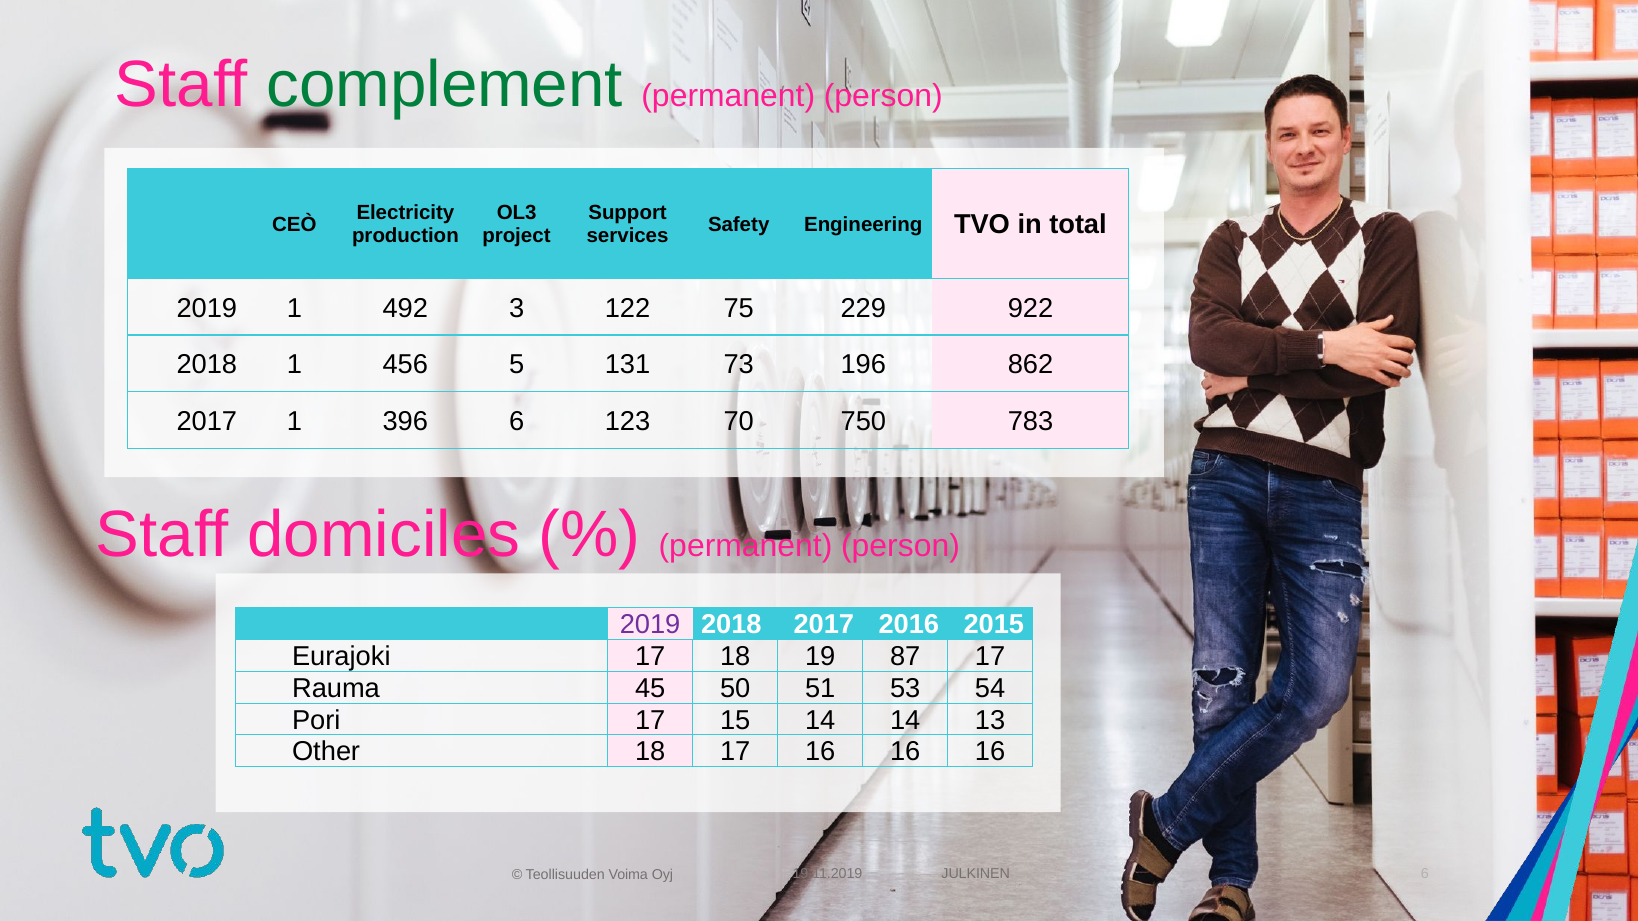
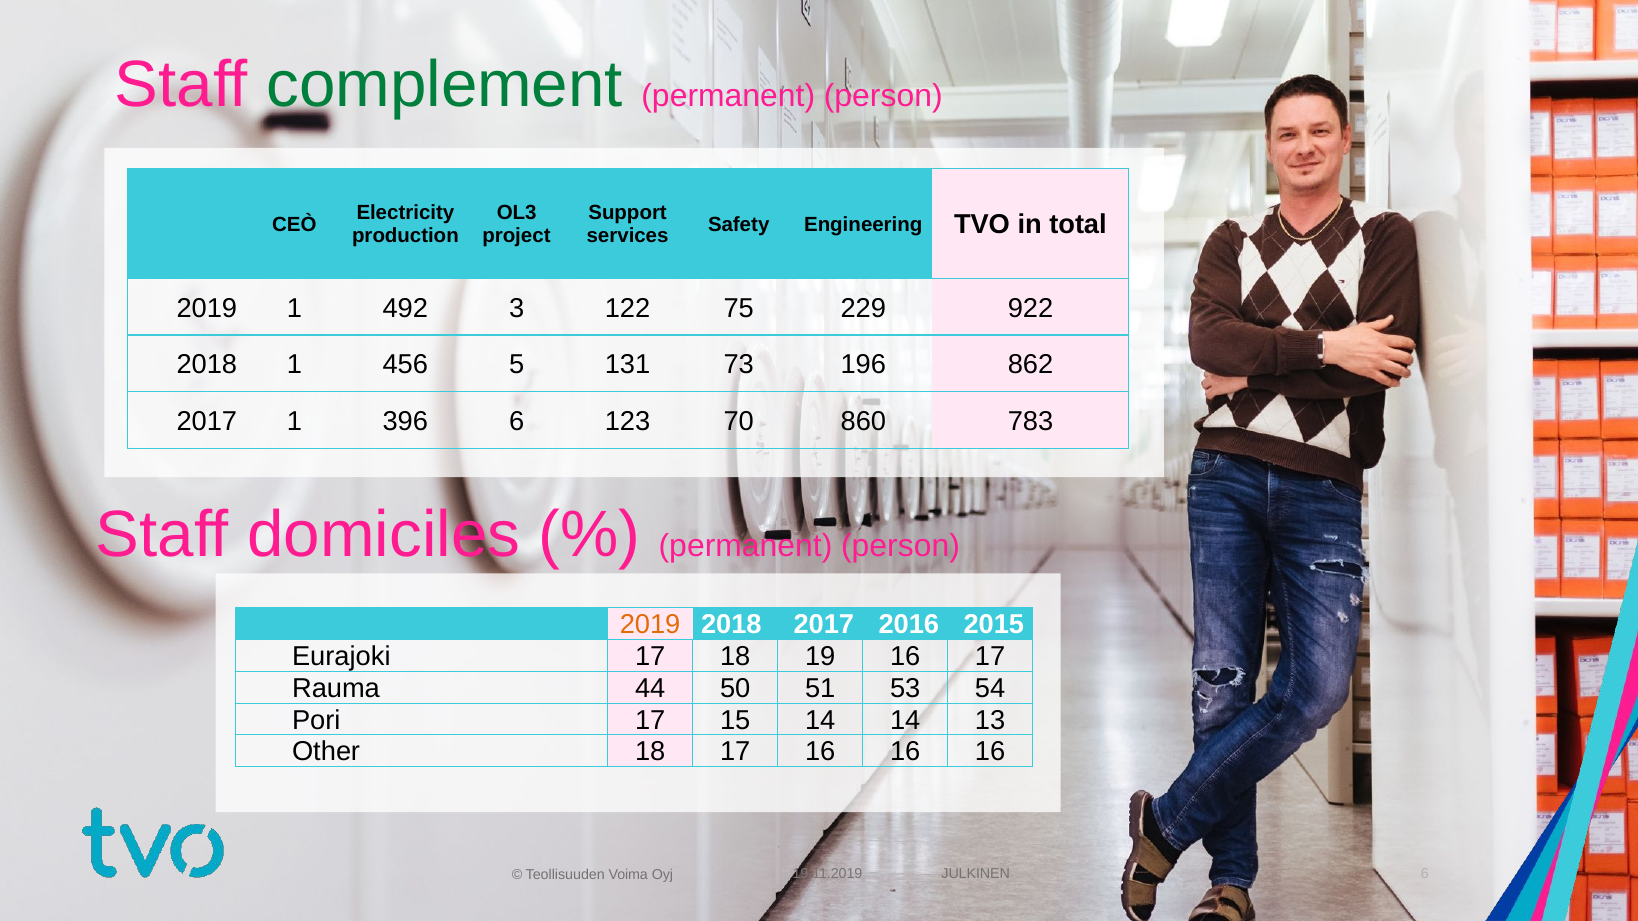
750: 750 -> 860 (863, 421)
2019 colour: purple -> orange (650, 625)
19 87: 87 -> 16 (905, 657)
45: 45 -> 44 (650, 689)
